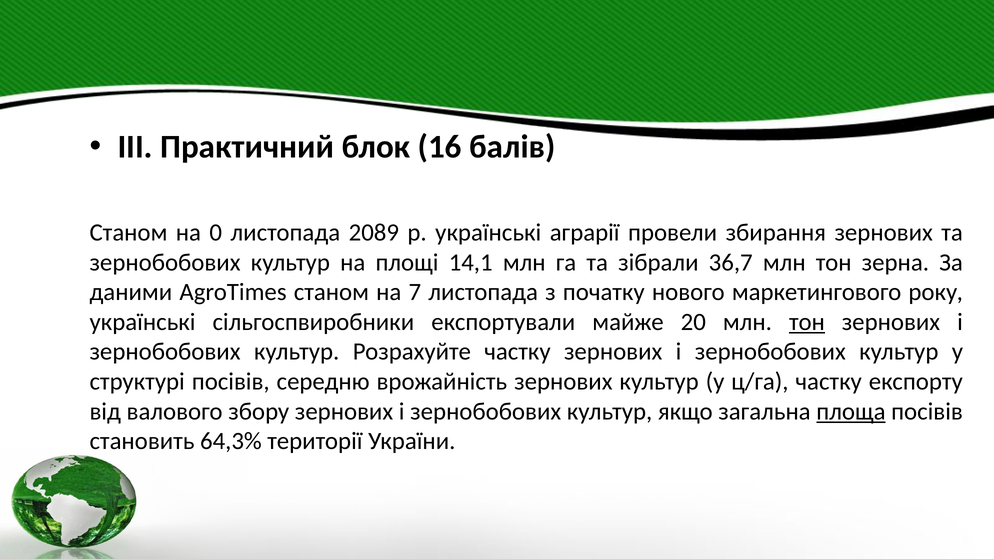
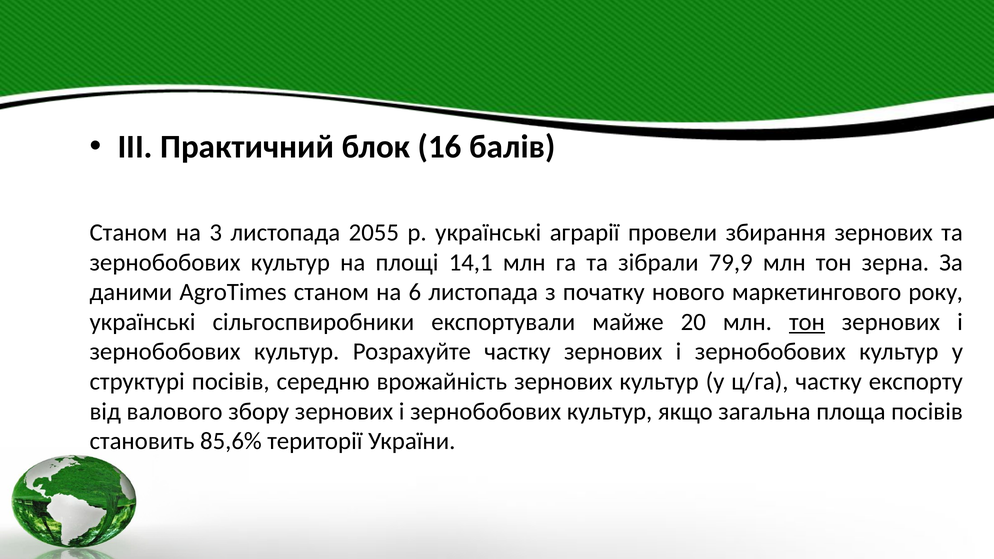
0: 0 -> 3 (216, 233)
2089: 2089 -> 2055 (374, 233)
36,7: 36,7 -> 79,9 (731, 262)
7: 7 -> 6 (415, 292)
площа underline: present -> none (851, 411)
64,3%: 64,3% -> 85,6% (231, 441)
